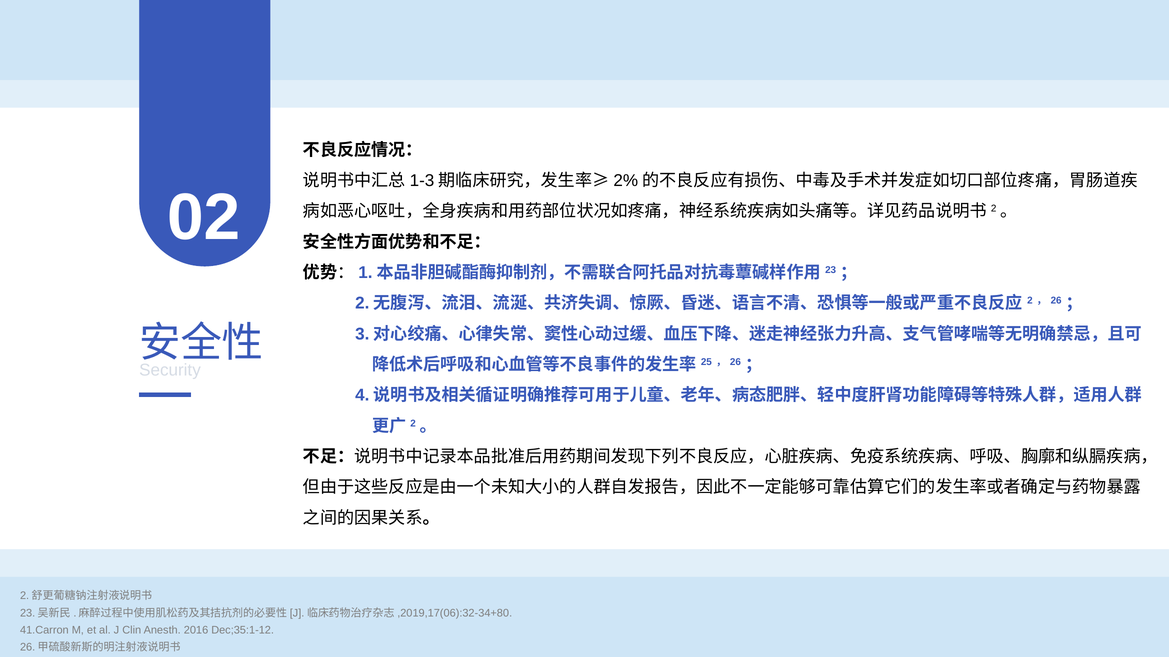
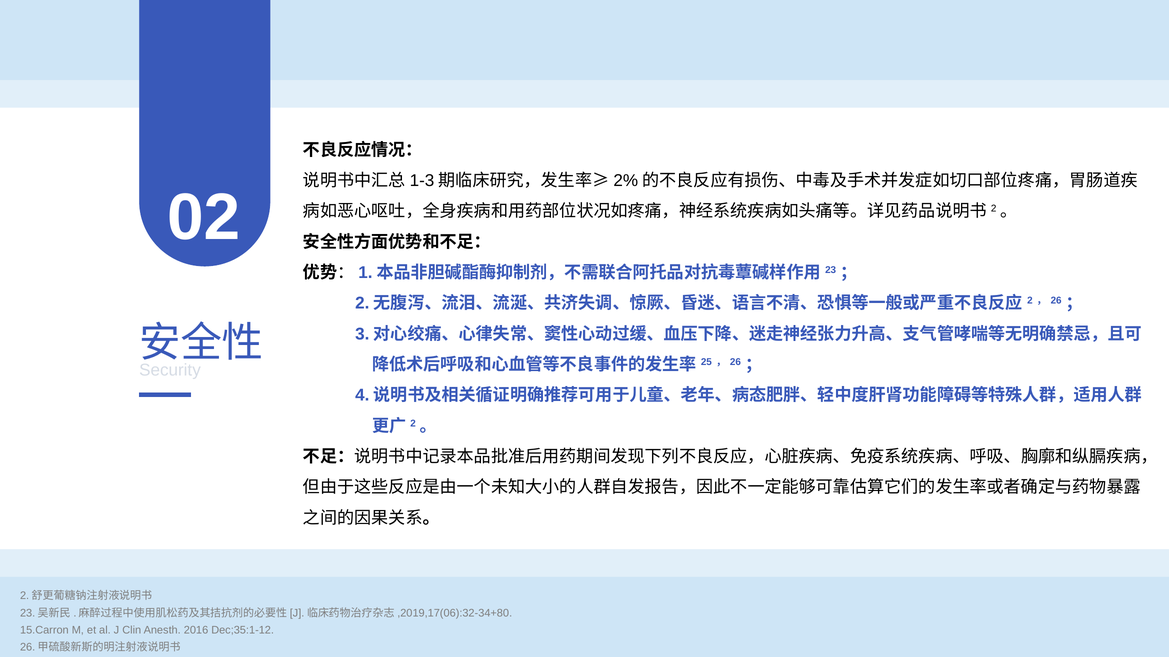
41.Carron: 41.Carron -> 15.Carron (44, 631)
